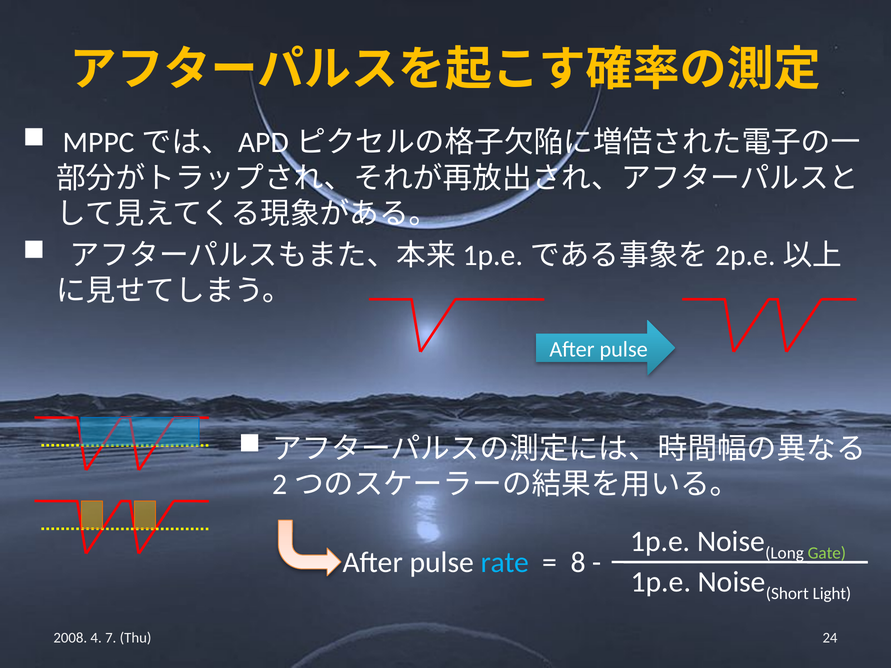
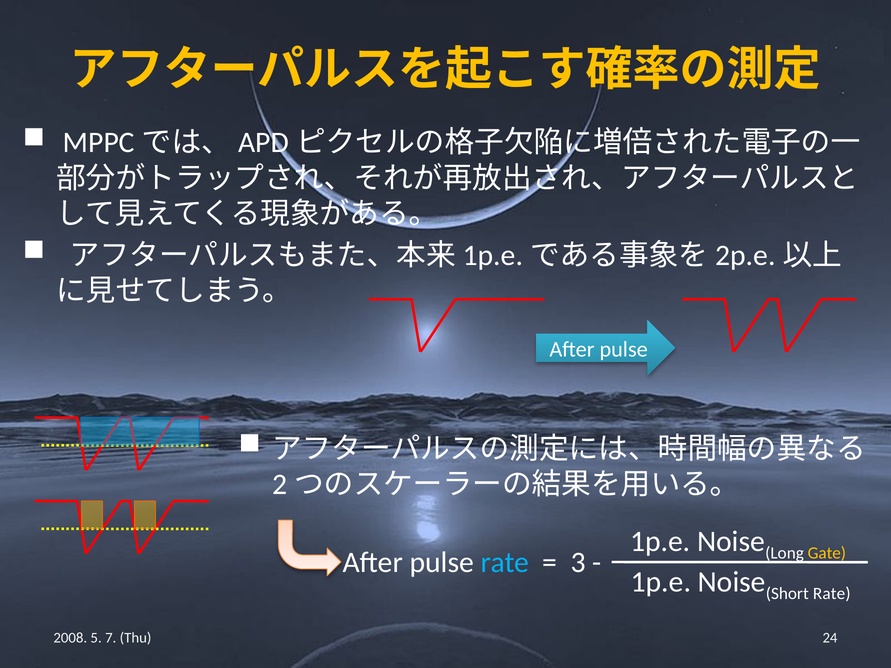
Gate colour: light green -> yellow (827, 553)
8: 8 -> 3 (578, 563)
Light: Light -> Rate (832, 594)
4: 4 -> 5 (96, 638)
